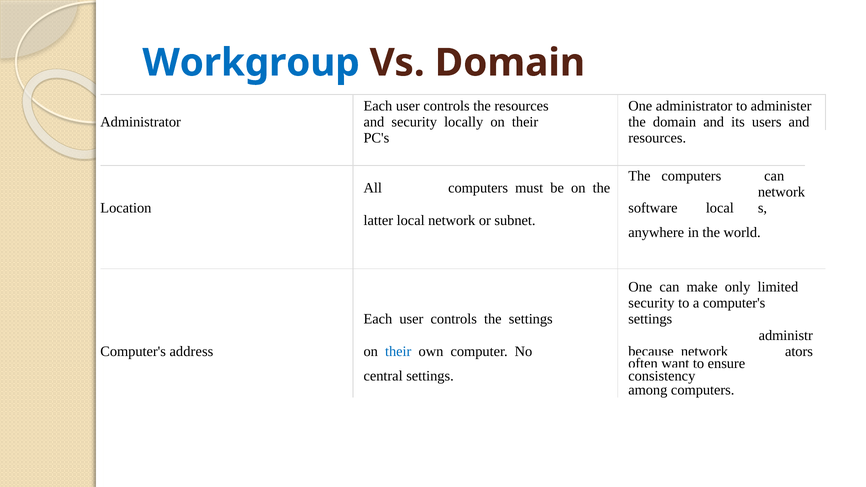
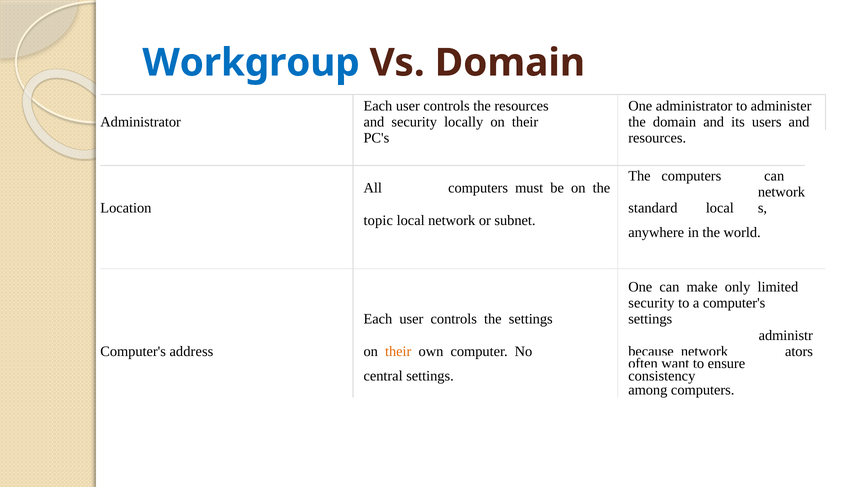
software: software -> standard (653, 208)
latter: latter -> topic (378, 220)
their colour: blue -> orange (398, 351)
